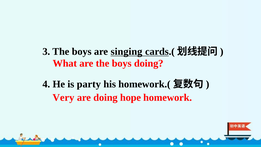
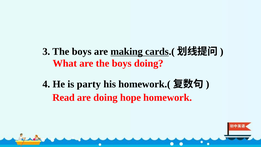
singing: singing -> making (127, 51)
Very: Very -> Read (64, 98)
